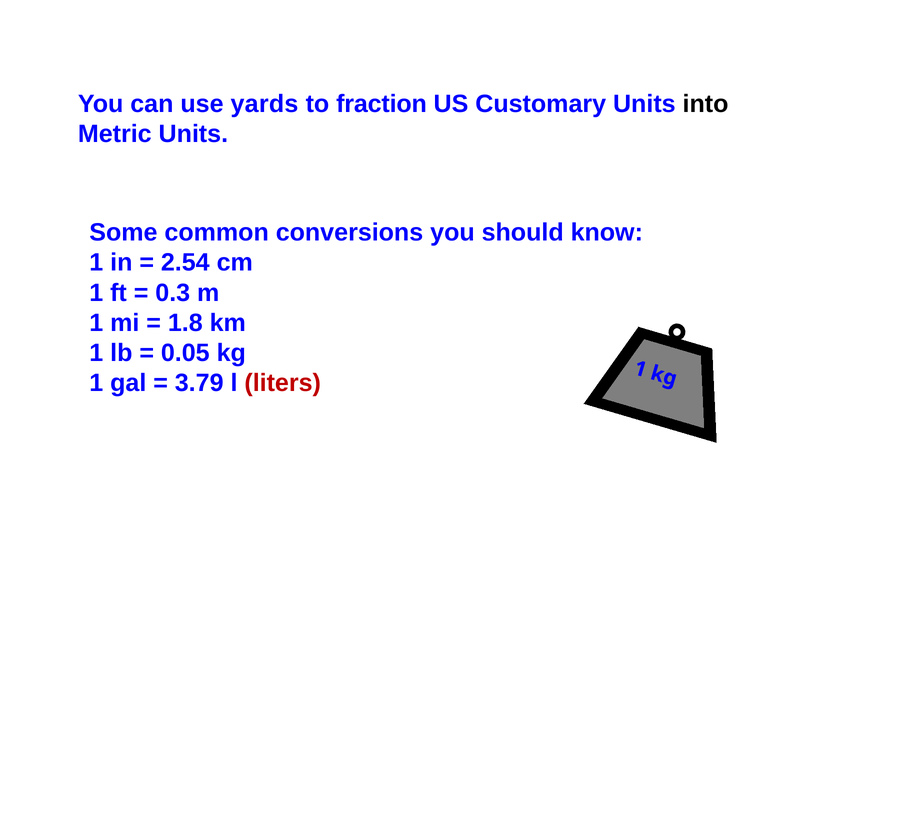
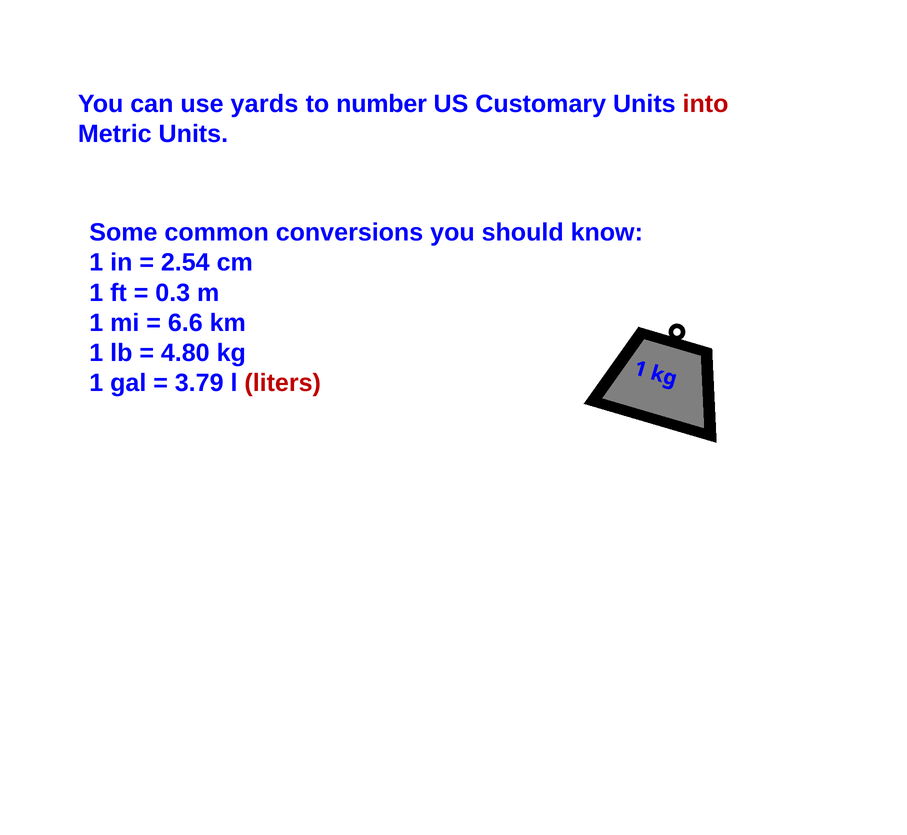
fraction: fraction -> number (382, 104)
into colour: black -> red (706, 104)
1.8: 1.8 -> 6.6 (185, 323)
0.05: 0.05 -> 4.80 (185, 353)
